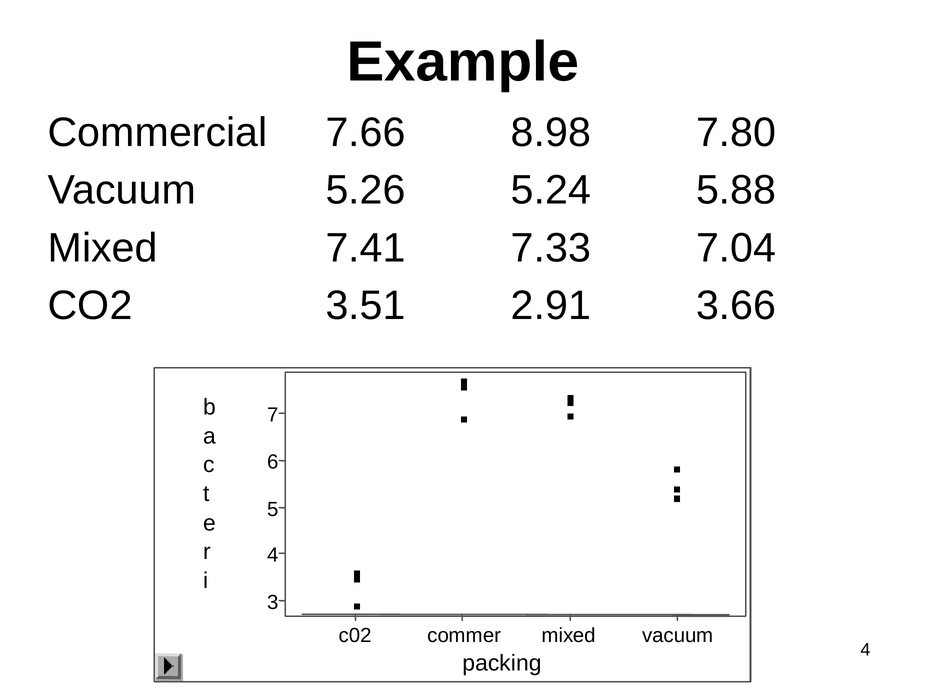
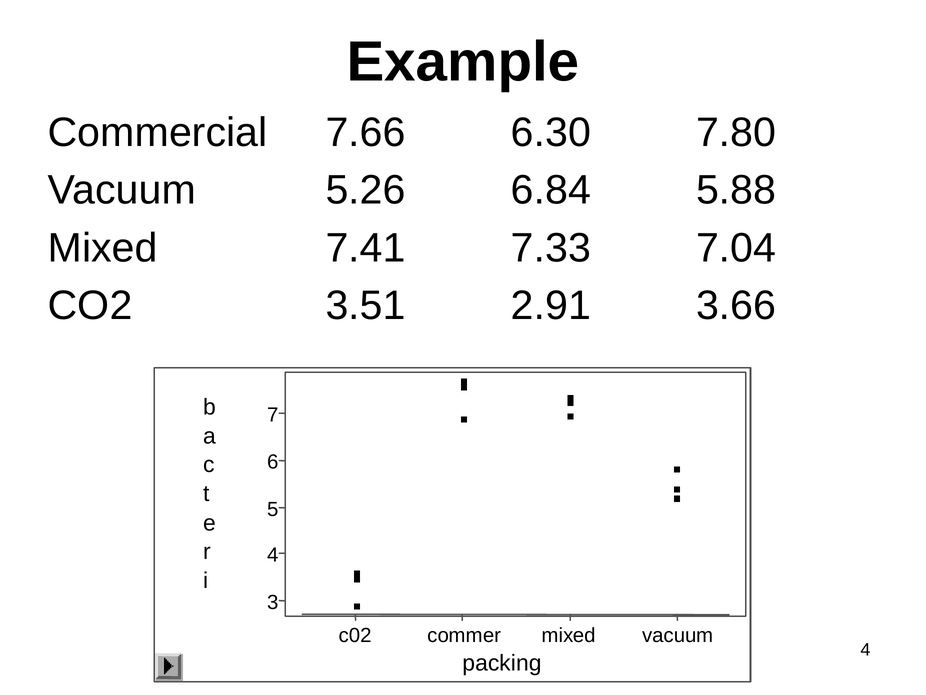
8.98: 8.98 -> 6.30 (551, 133)
5.24: 5.24 -> 6.84 (551, 190)
